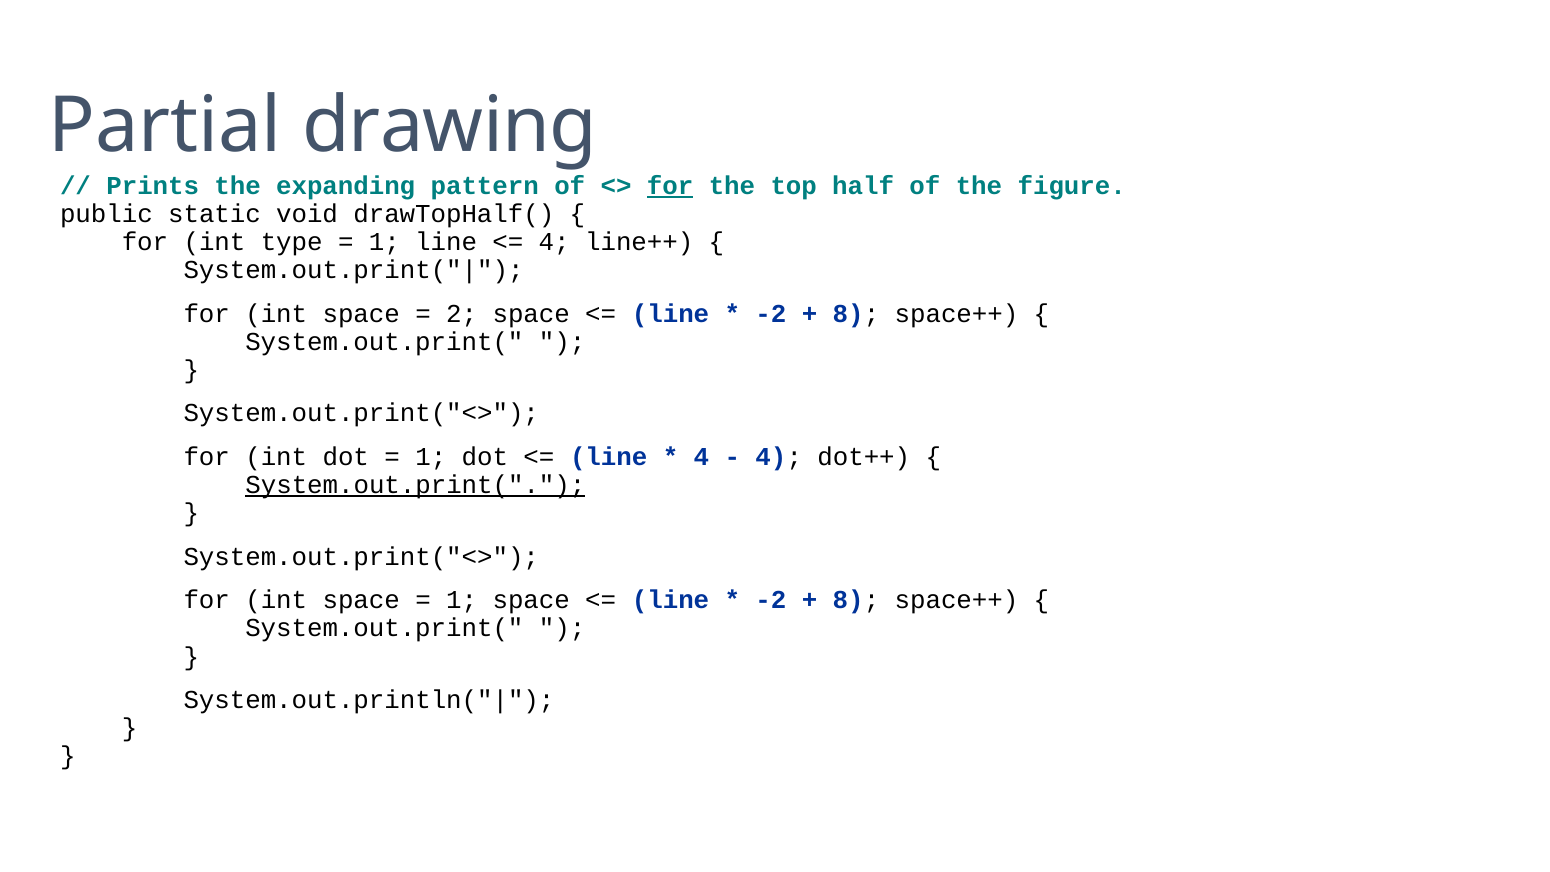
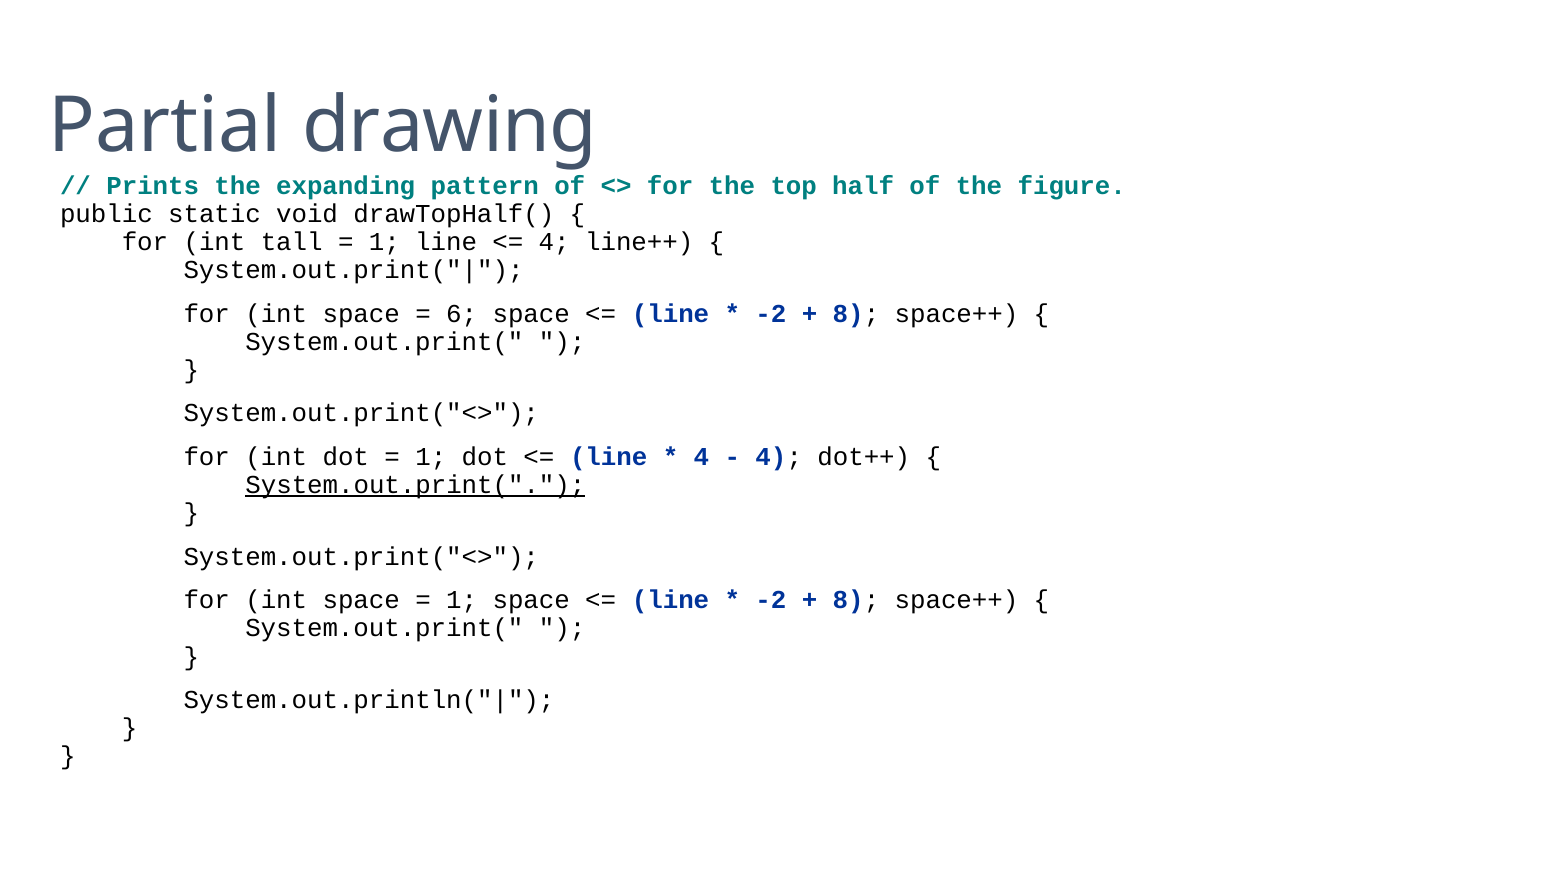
for underline: present -> none (670, 186)
type: type -> tall (292, 242)
2: 2 -> 6 (462, 313)
